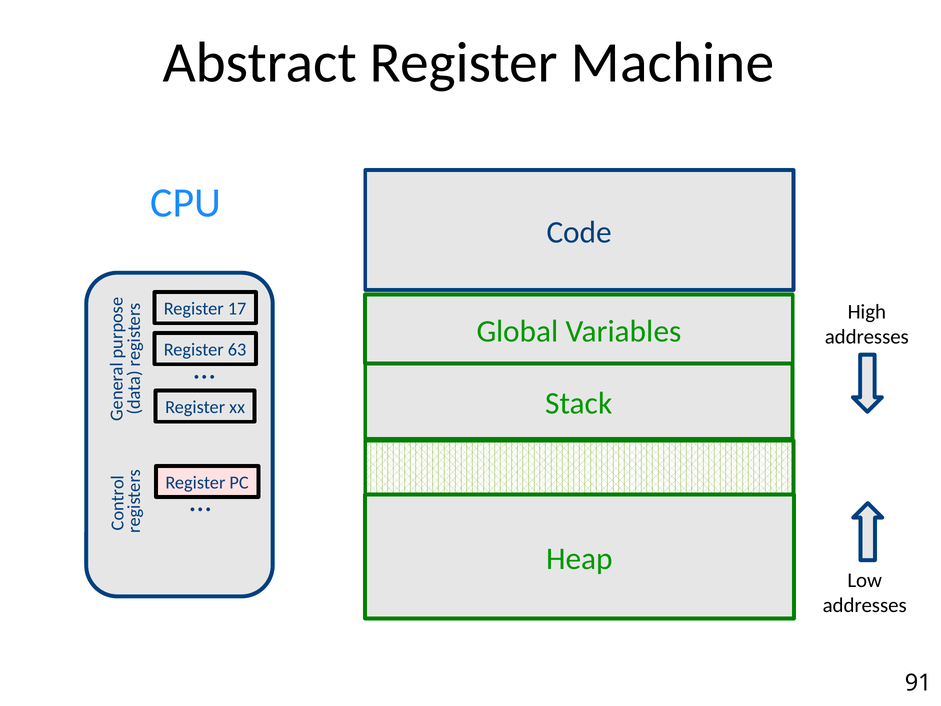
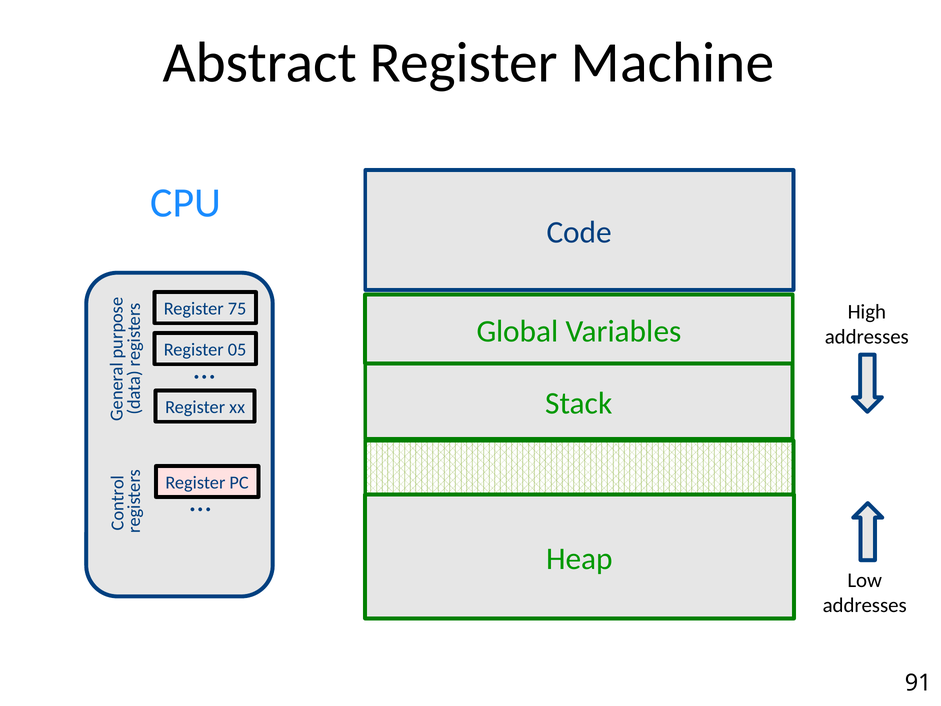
17: 17 -> 75 (237, 309)
63: 63 -> 05 (237, 350)
